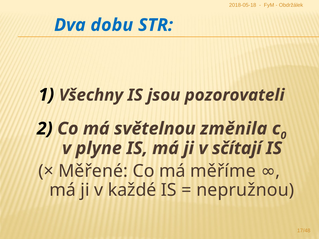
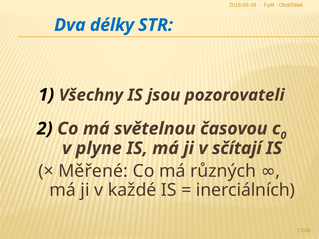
dobu: dobu -> délky (112, 25)
změnila: změnila -> časovou (234, 129)
měříme: měříme -> různých (223, 171)
nepružnou: nepružnou -> inerciálních (245, 190)
